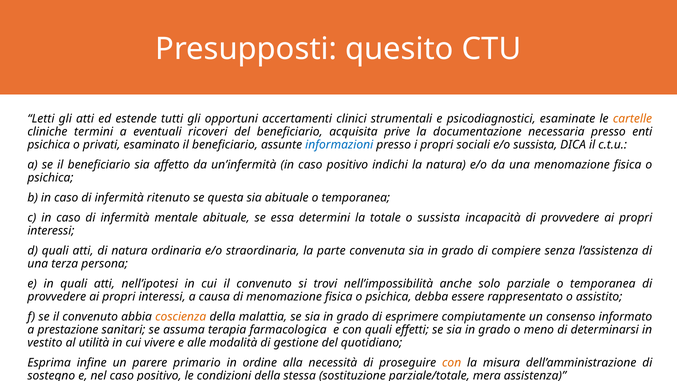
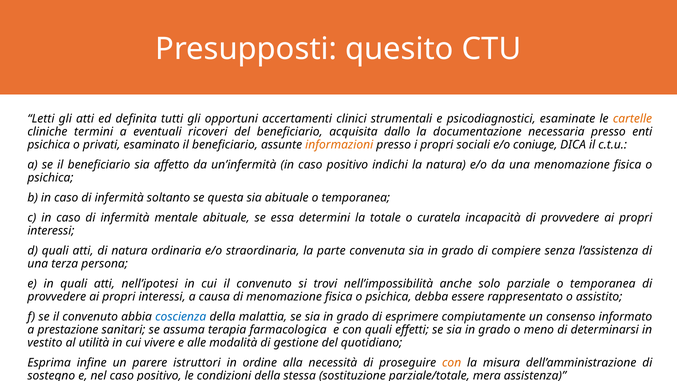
estende: estende -> definita (136, 119)
prive: prive -> dallo (397, 132)
informazioni colour: blue -> orange (339, 145)
e/o sussista: sussista -> coniuge (535, 145)
ritenuto: ritenuto -> soltanto (169, 198)
o sussista: sussista -> curatela (439, 218)
coscienza colour: orange -> blue (181, 317)
primario: primario -> istruttori (197, 363)
